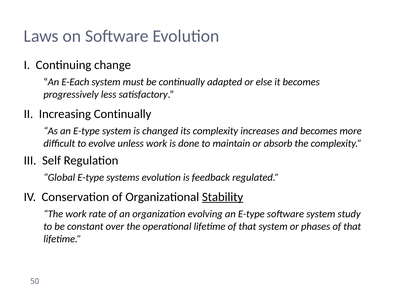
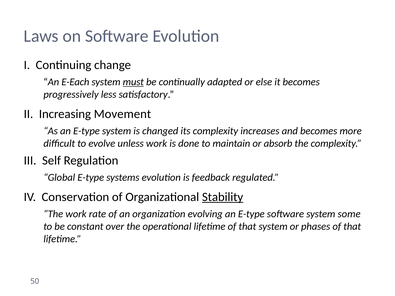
must underline: none -> present (133, 82)
Increasing Continually: Continually -> Movement (122, 114)
study: study -> some (349, 214)
